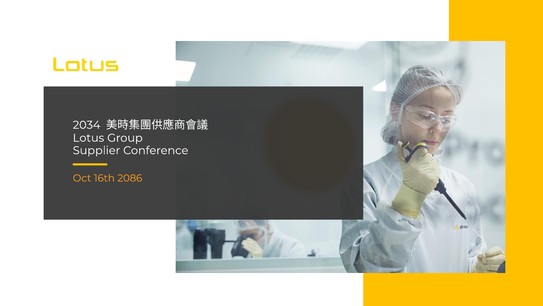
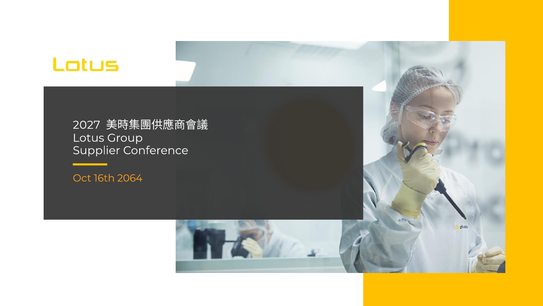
2034: 2034 -> 2027 (87, 125)
2086: 2086 -> 2064 (130, 178)
